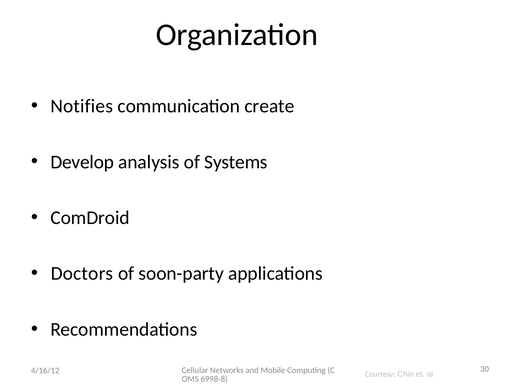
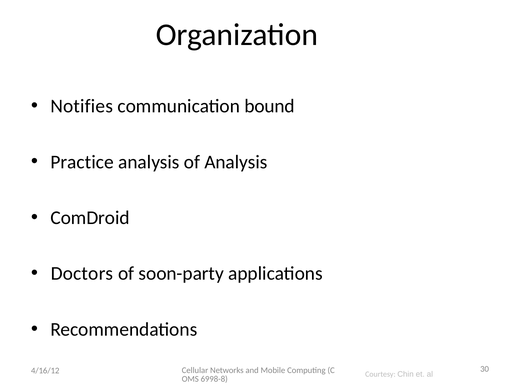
create: create -> bound (270, 106)
Develop: Develop -> Practice (82, 162)
of Systems: Systems -> Analysis (236, 162)
